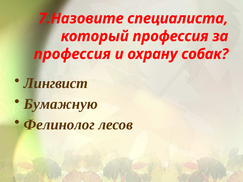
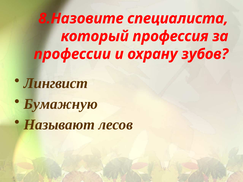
7.Назовите: 7.Назовите -> 8.Назовите (81, 19)
профессия: профессия -> профессии (72, 54)
собак: собак -> зубов (205, 54)
Фелинолог: Фелинолог -> Называют (59, 125)
